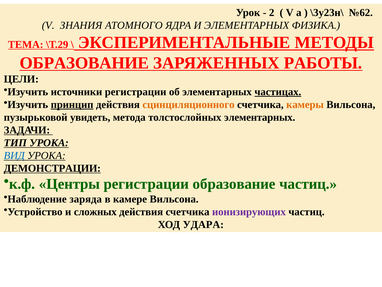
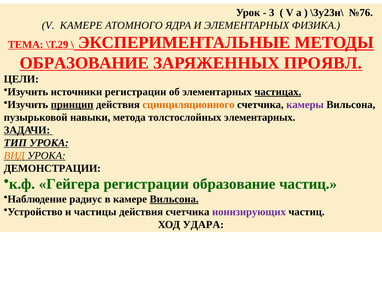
2: 2 -> 3 (272, 13)
№62: №62 -> №76 (361, 13)
V ЗНАНИЯ: ЗНАНИЯ -> КАМЕРЕ (81, 25)
РАБОТЫ: РАБОТЫ -> ПРОЯВЛ (323, 63)
камеры colour: orange -> purple (305, 104)
увидеть: увидеть -> навыки (90, 117)
ВИД colour: blue -> orange (14, 155)
ДЕМОНСТРАЦИИ underline: present -> none (52, 168)
Центры: Центры -> Гейгера (69, 184)
заряда: заряда -> радиус (86, 199)
Вильсона underline: none -> present (174, 199)
сложных: сложных -> частицы (95, 211)
